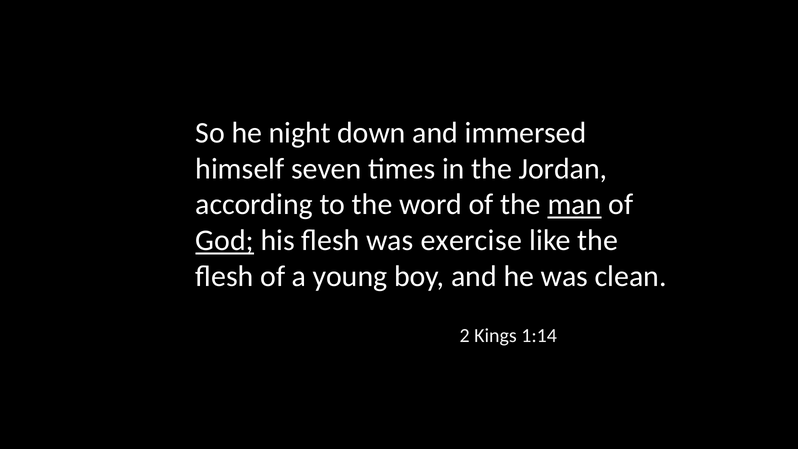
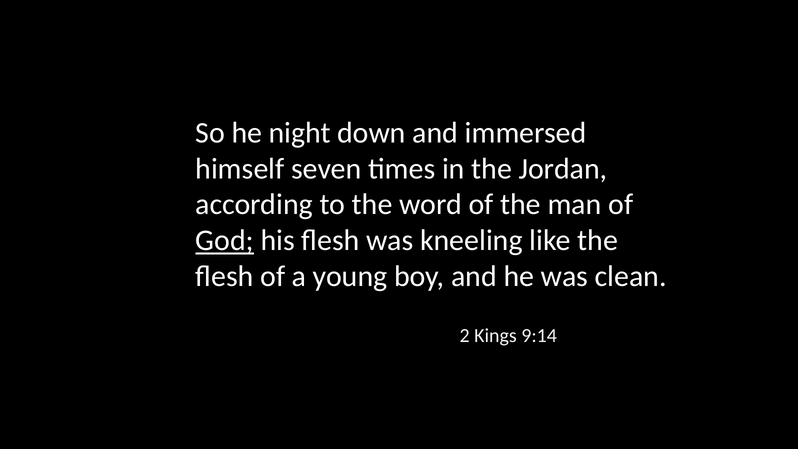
man underline: present -> none (575, 205)
exercise: exercise -> kneeling (471, 240)
1:14: 1:14 -> 9:14 (539, 335)
